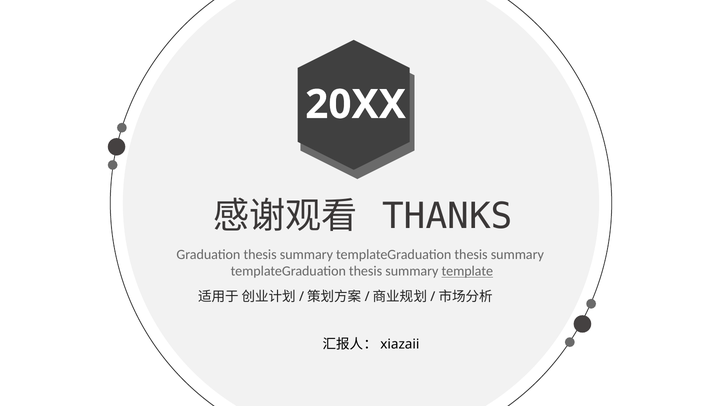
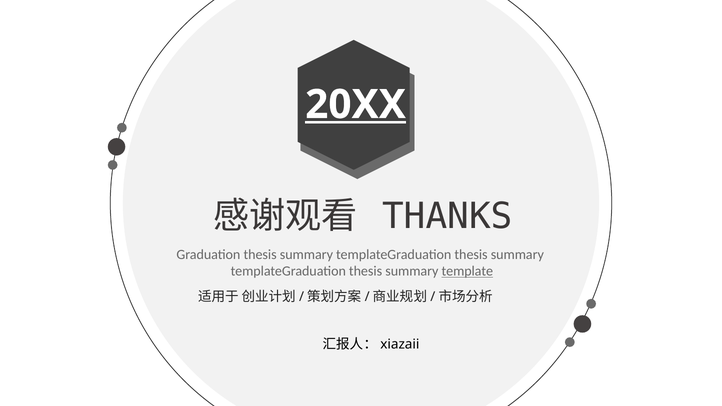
20XX underline: none -> present (356, 105)
